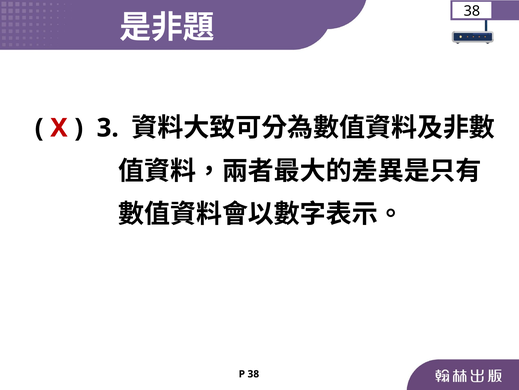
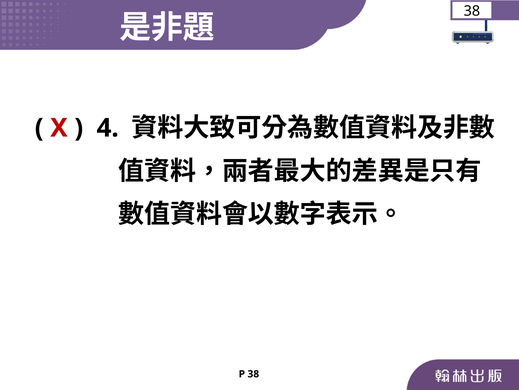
3: 3 -> 4 (108, 128)
